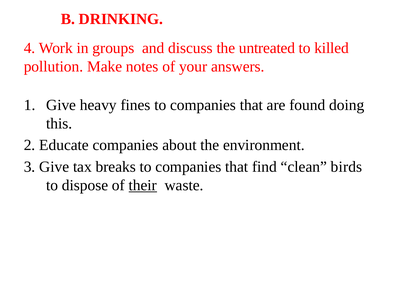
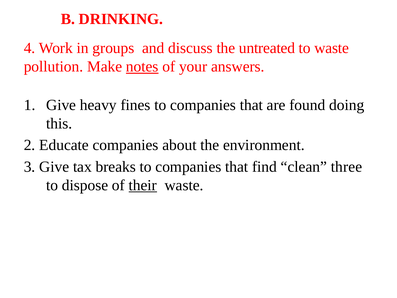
to killed: killed -> waste (332, 48)
notes underline: none -> present (142, 67)
birds: birds -> three (346, 167)
